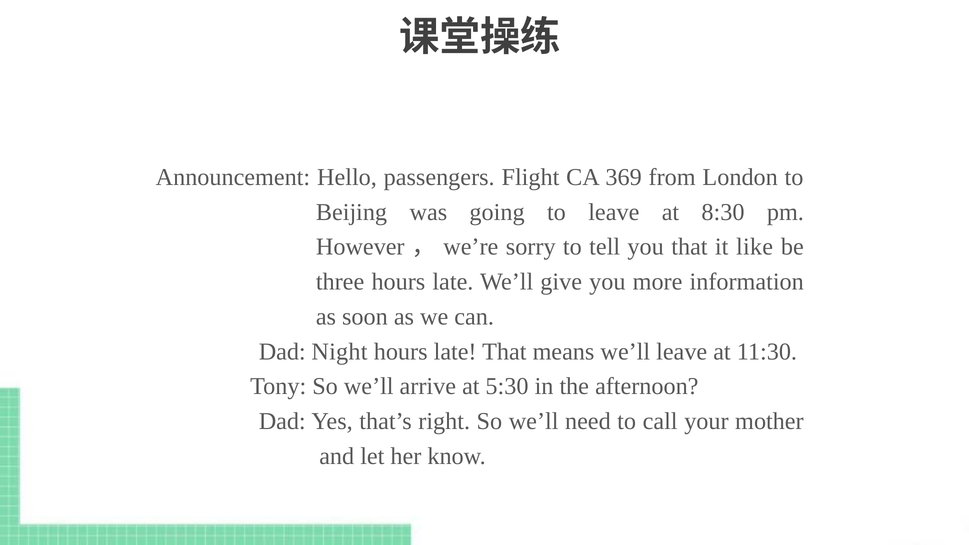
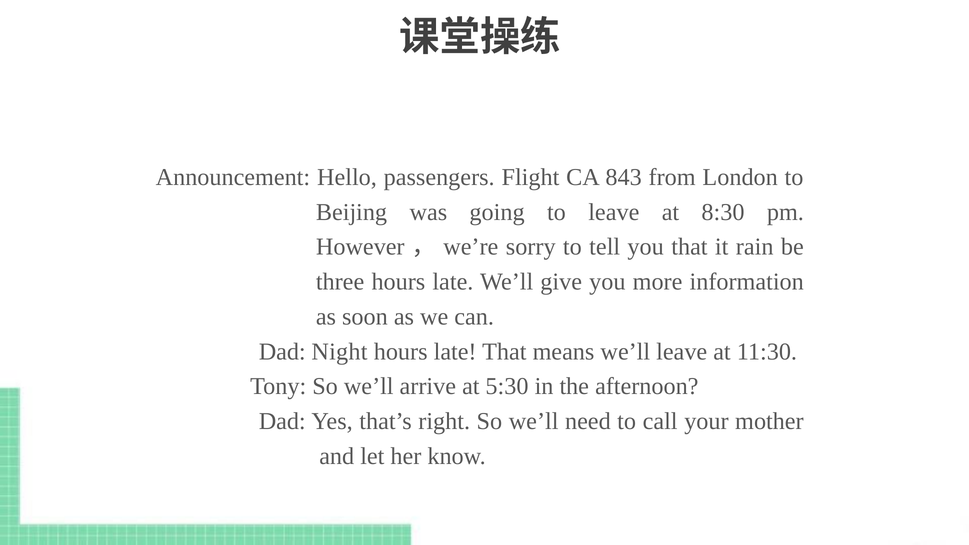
369: 369 -> 843 (624, 177)
like: like -> rain (755, 247)
